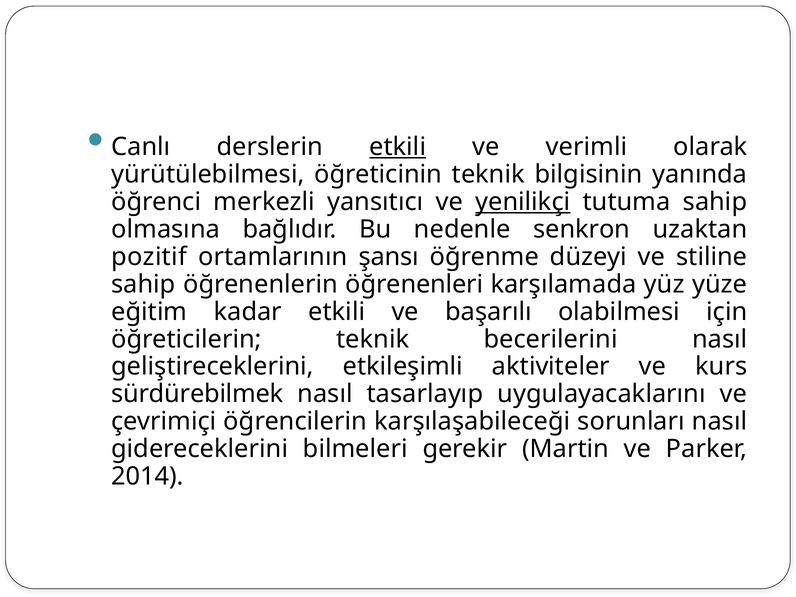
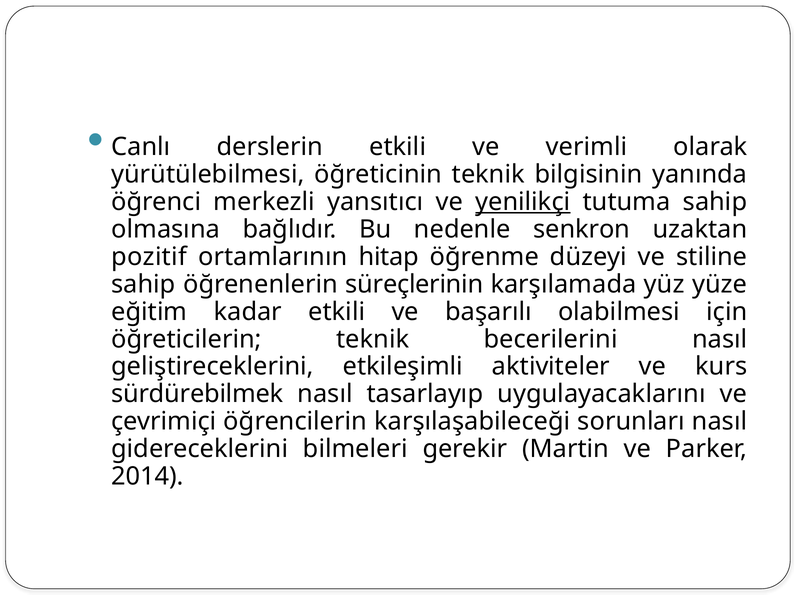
etkili underline: present -> none (398, 147)
şansı: şansı -> hitap (389, 257)
öğrenenleri: öğrenenleri -> süreçlerinin (414, 284)
